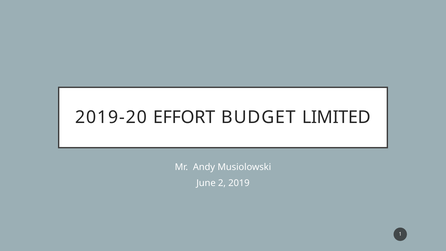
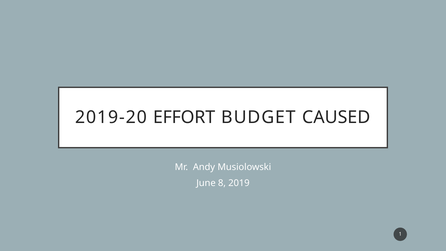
LIMITED: LIMITED -> CAUSED (336, 117)
2: 2 -> 8 (222, 183)
